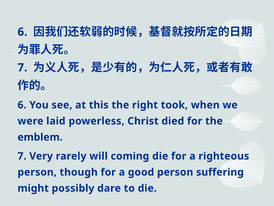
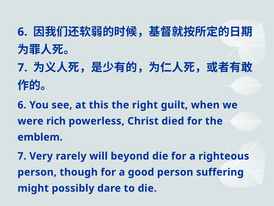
took: took -> guilt (174, 105)
laid: laid -> rich (56, 121)
coming: coming -> beyond (130, 156)
